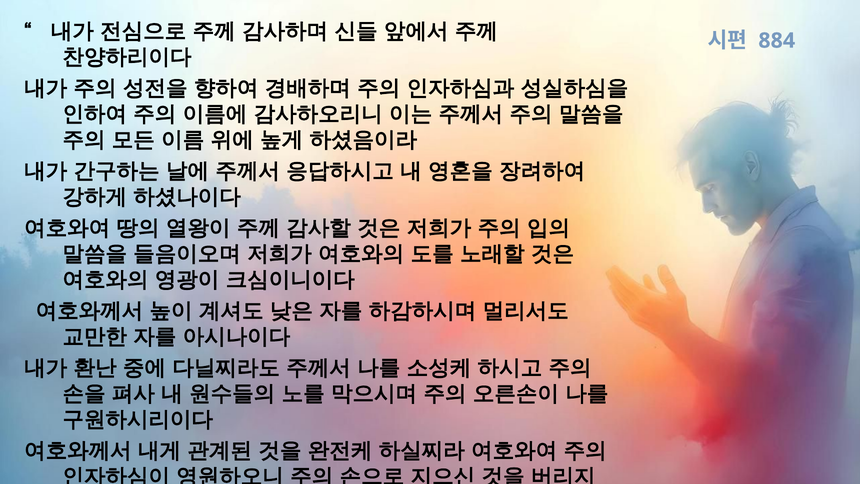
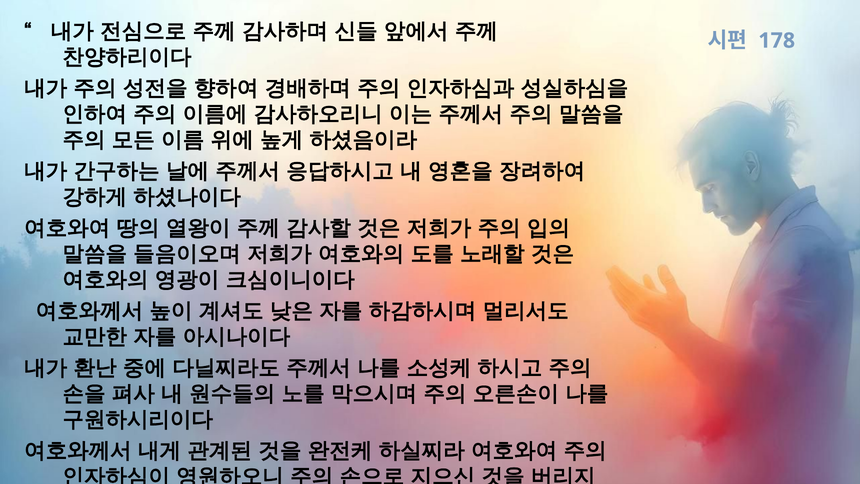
884: 884 -> 178 (777, 41)
